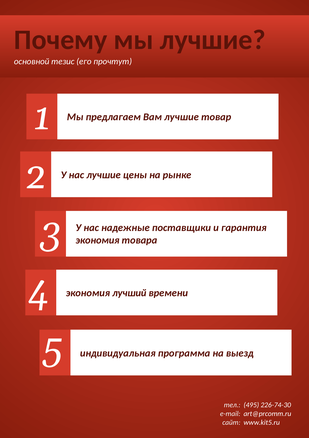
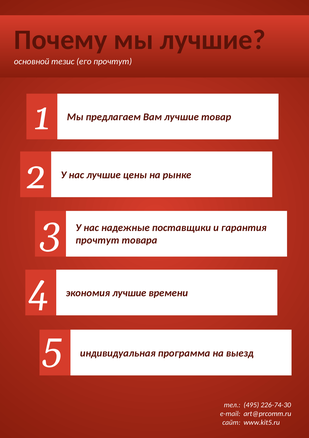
экономия: экономия -> прочтут (97, 240)
экономия лучший: лучший -> лучшие (129, 292)
